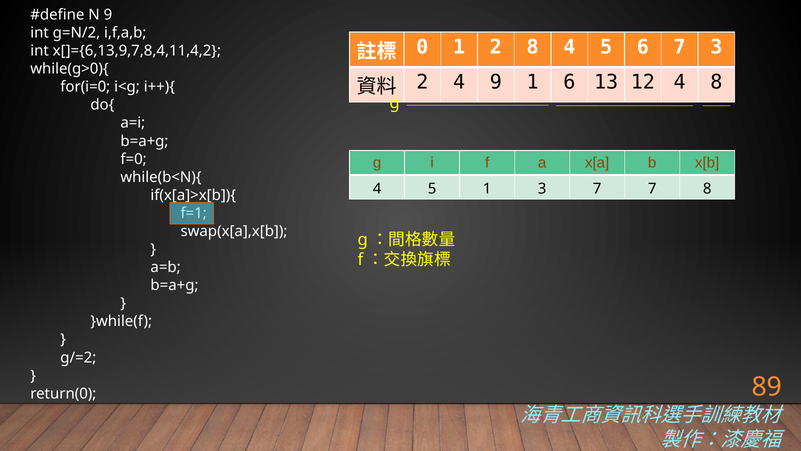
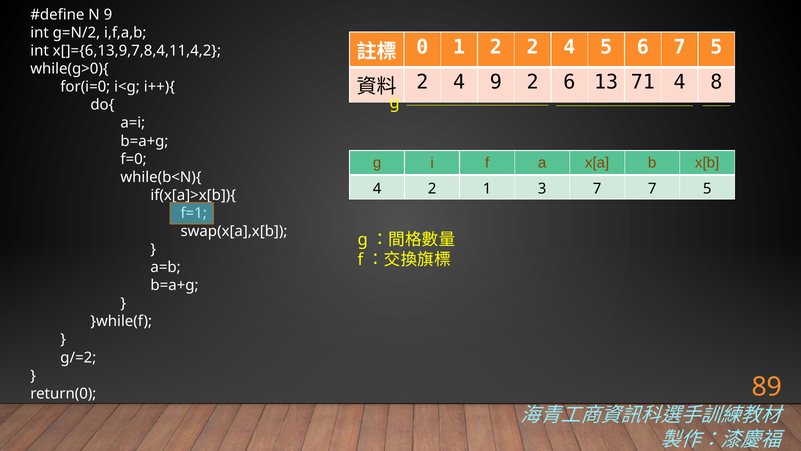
2 8: 8 -> 2 (533, 47)
6 7 3: 3 -> 5 (716, 47)
9 1: 1 -> 2 (533, 82)
12: 12 -> 71 (643, 82)
5: 5 -> 2 (432, 189)
7 7 8: 8 -> 5 (707, 189)
